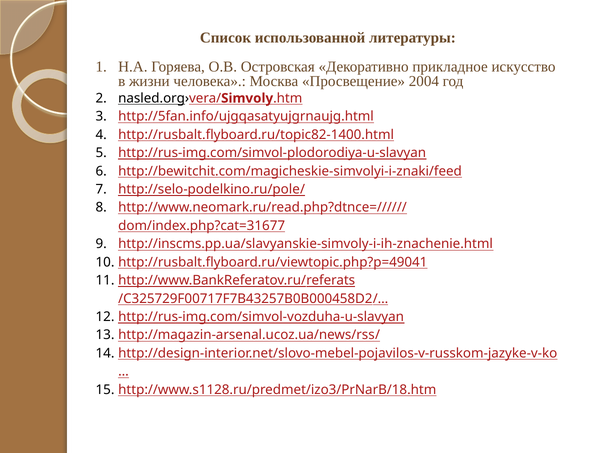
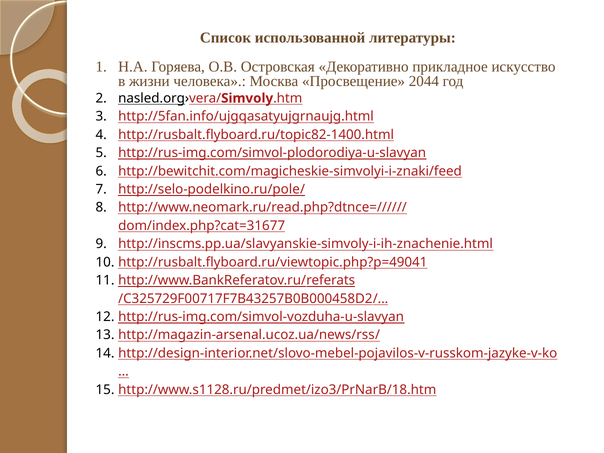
2004: 2004 -> 2044 (424, 81)
